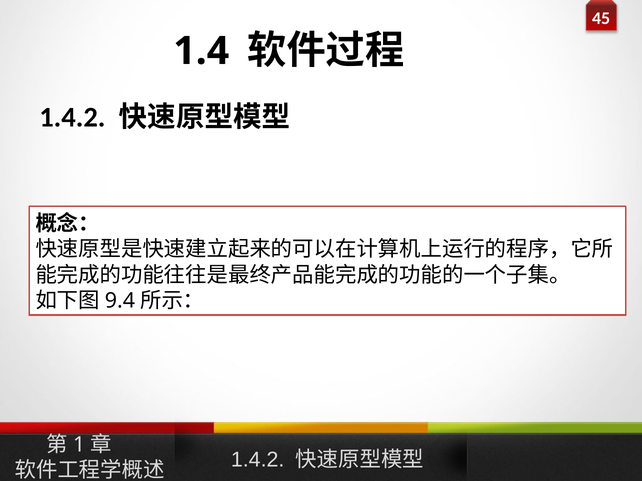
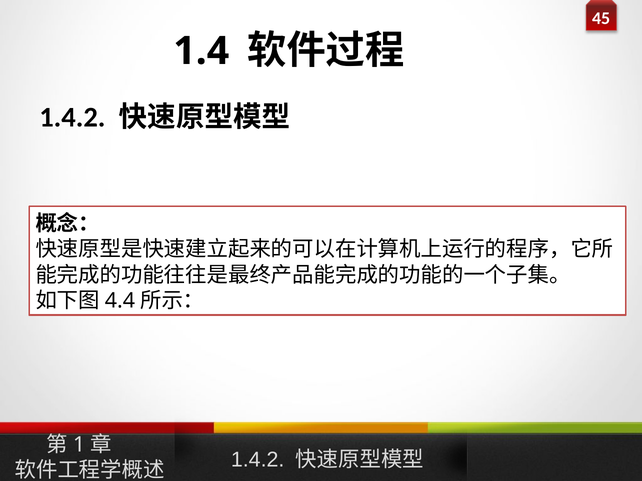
9.4: 9.4 -> 4.4 (120, 301)
